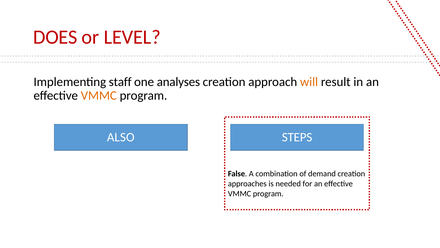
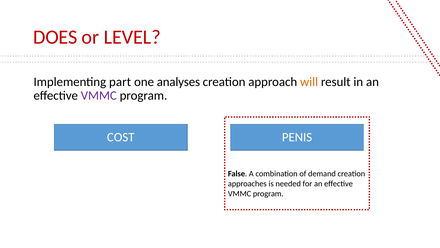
staff: staff -> part (120, 82)
VMMC colour: orange -> purple (99, 95)
ALSO: ALSO -> COST (121, 137)
STEPS: STEPS -> PENIS (297, 137)
